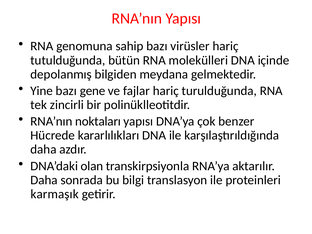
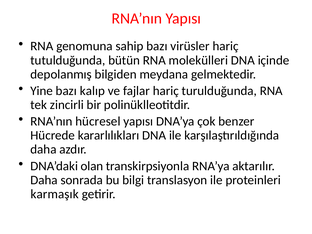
gene: gene -> kalıp (92, 91)
noktaları: noktaları -> hücresel (98, 121)
